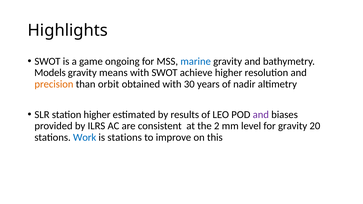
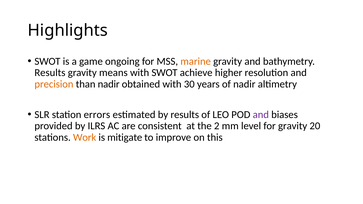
marine colour: blue -> orange (196, 61)
Models: Models -> Results (50, 73)
than orbit: orbit -> nadir (109, 84)
station higher: higher -> errors (97, 115)
Work colour: blue -> orange (85, 138)
is stations: stations -> mitigate (125, 138)
